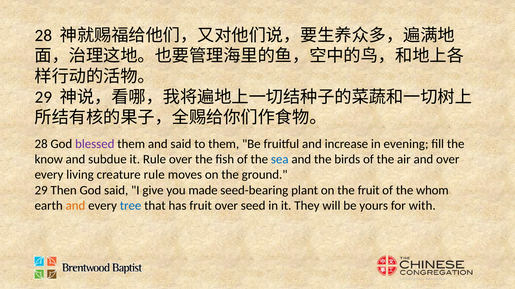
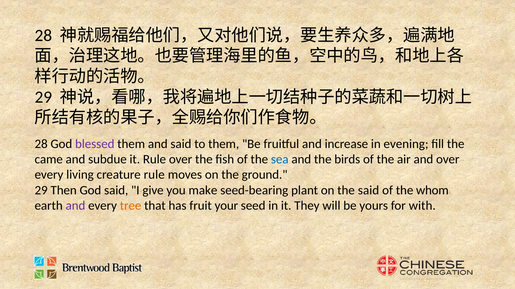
know: know -> came (49, 160)
made: made -> make (203, 191)
the fruit: fruit -> said (368, 191)
and colour: orange -> purple (75, 206)
tree colour: blue -> orange (131, 206)
fruit over: over -> your (226, 206)
